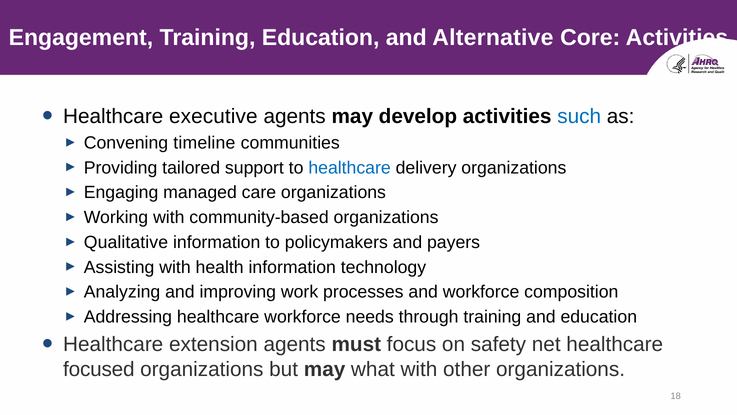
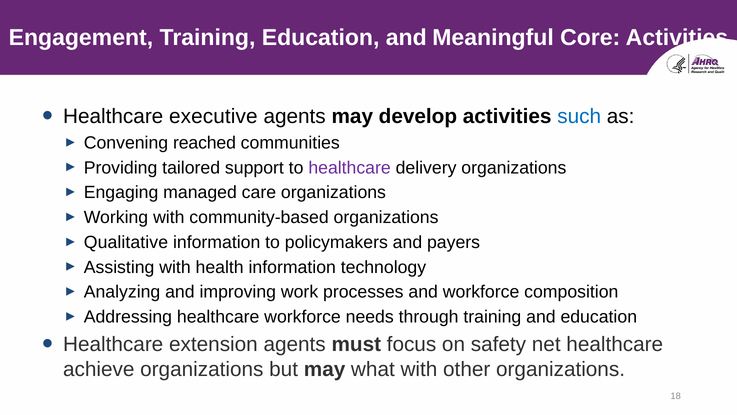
Alternative: Alternative -> Meaningful (493, 38)
timeline: timeline -> reached (205, 143)
healthcare colour: blue -> purple (350, 168)
focused: focused -> achieve (99, 369)
